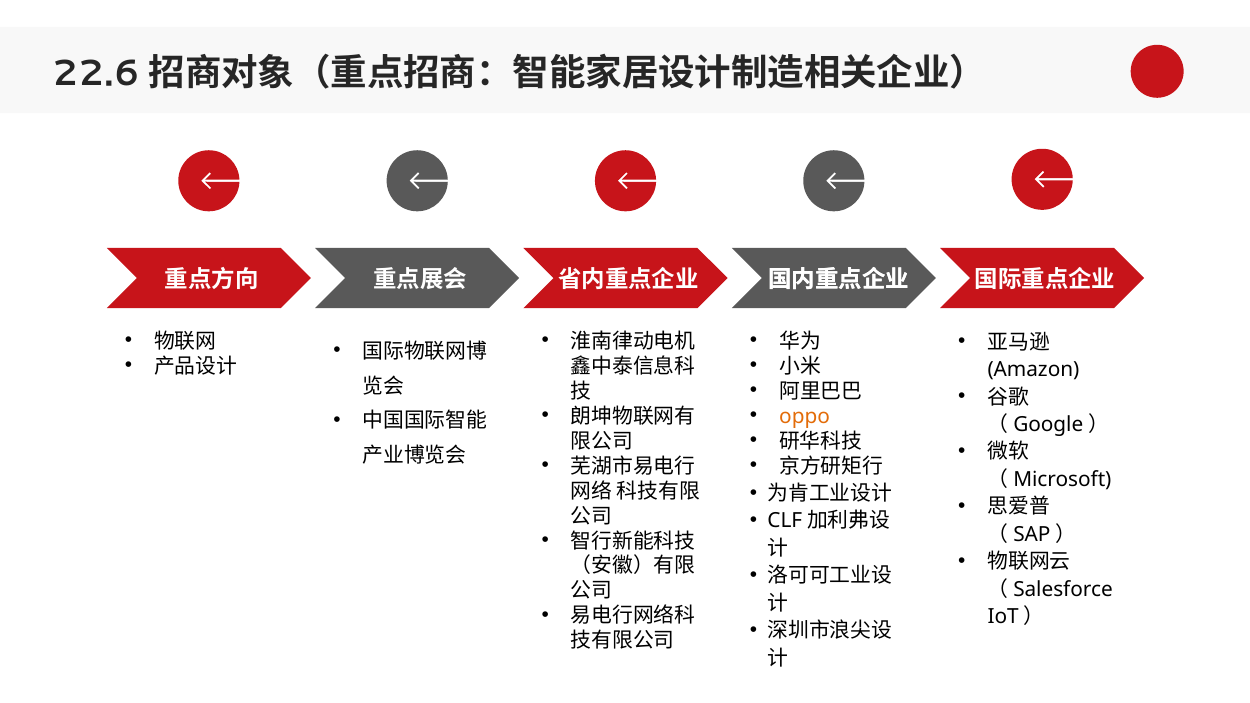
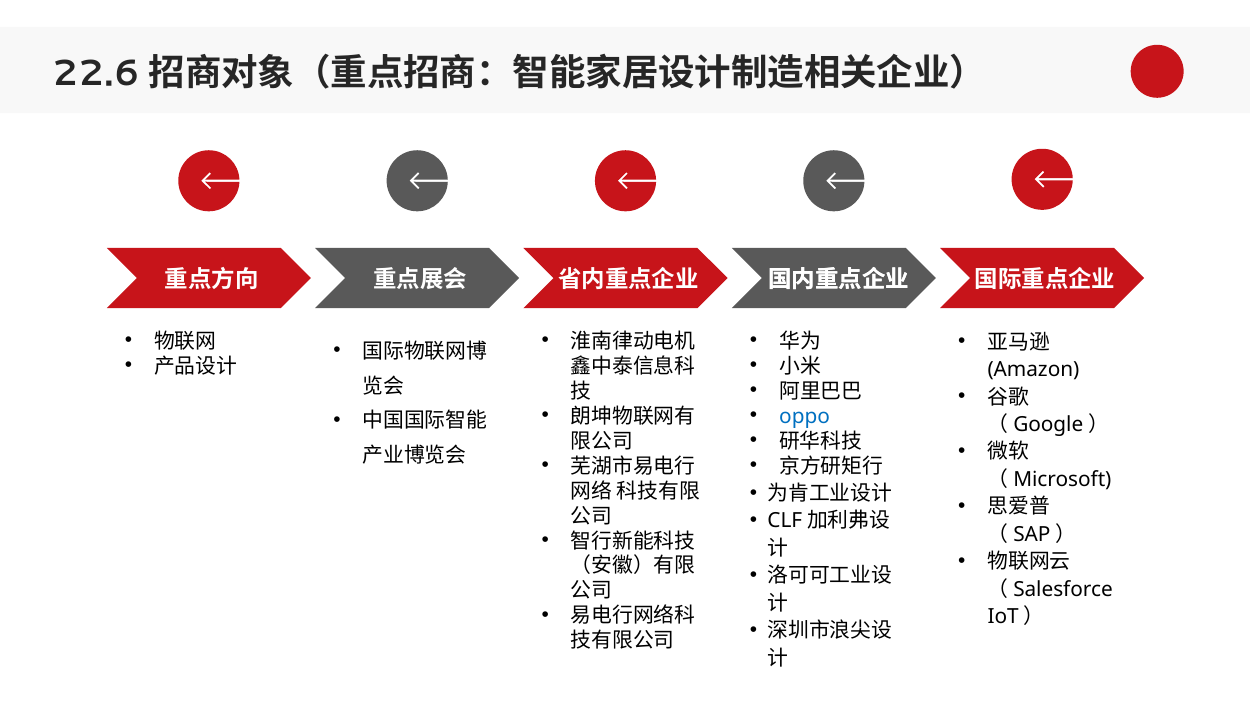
oppo colour: orange -> blue (805, 416)
